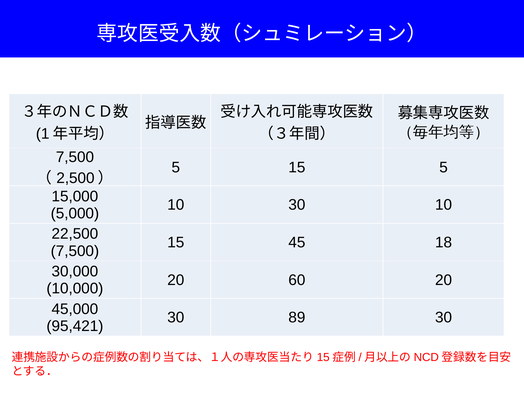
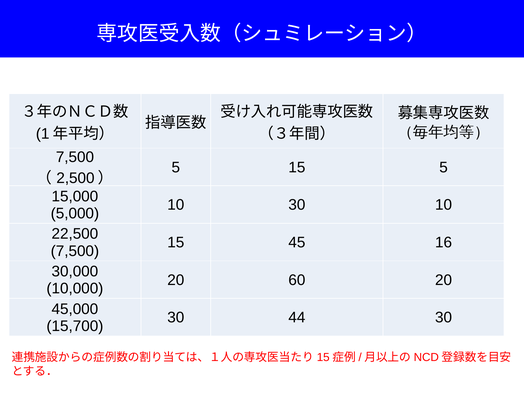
18: 18 -> 16 (444, 242)
89: 89 -> 44 (297, 318)
95,421: 95,421 -> 15,700 (75, 326)
